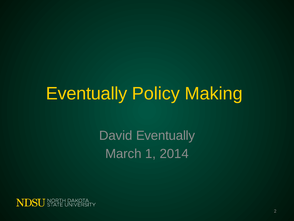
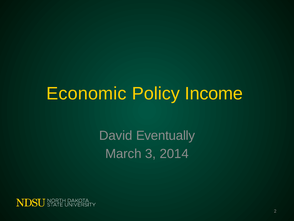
Eventually: Eventually -> Economic (86, 93)
Making: Making -> Income (214, 93)
1: 1 -> 3 (151, 153)
